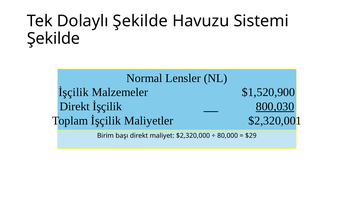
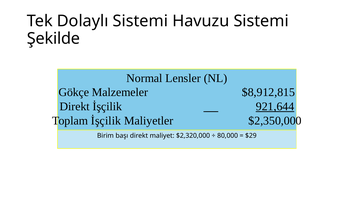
Dolaylı Şekilde: Şekilde -> Sistemi (140, 21)
İşçilik: İşçilik -> Gökçe (74, 92)
$1,520,900: $1,520,900 -> $8,912,815 (268, 92)
800,030: 800,030 -> 921,644 (275, 107)
$2,320,001: $2,320,001 -> $2,350,000 (275, 121)
